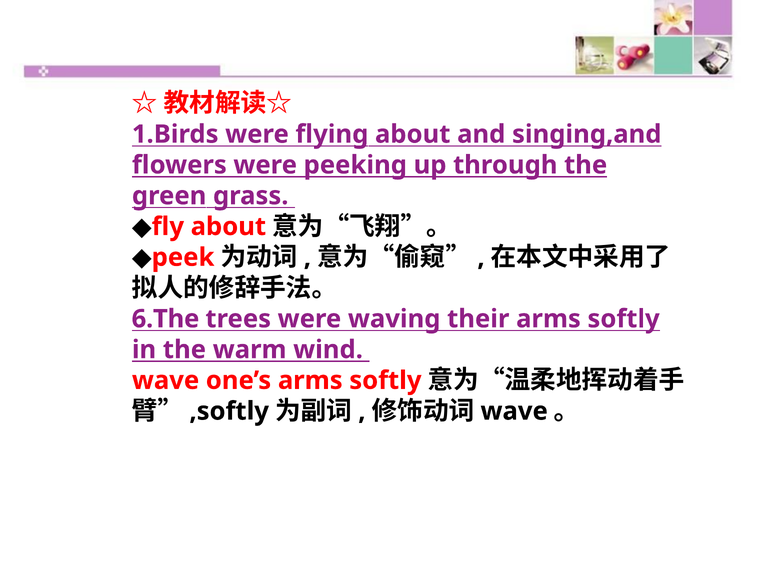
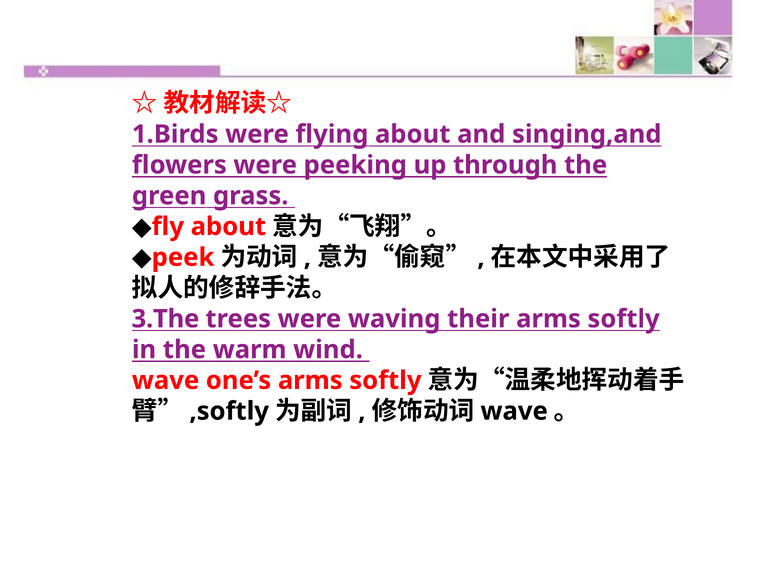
6.The: 6.The -> 3.The (165, 319)
